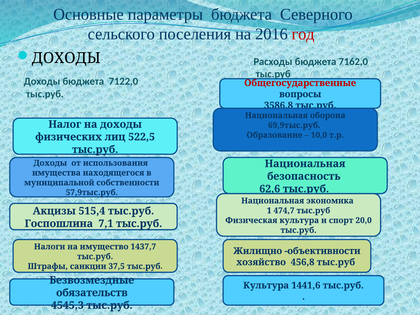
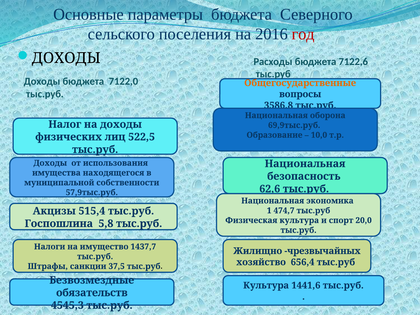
7162,0: 7162,0 -> 7122,6 (353, 62)
Общегосударственные colour: red -> orange (300, 83)
7,1: 7,1 -> 5,8 (106, 224)
объективности: объективности -> чрезвычайных (322, 251)
456,8: 456,8 -> 656,4 (303, 262)
